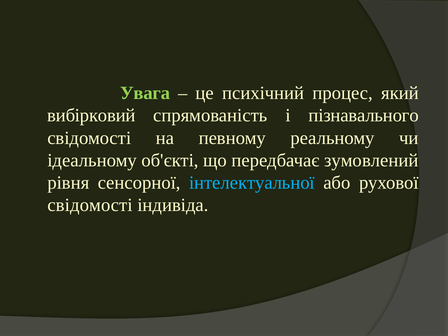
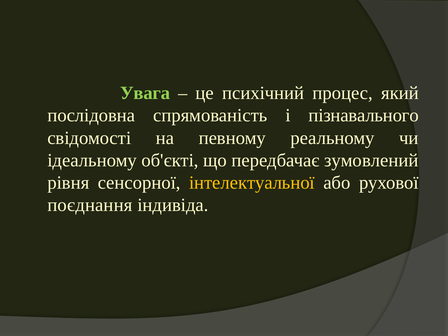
вибірковий: вибірковий -> послідовна (91, 116)
інтелектуальної colour: light blue -> yellow (252, 183)
свідомості: свідомості -> поєднання (90, 205)
